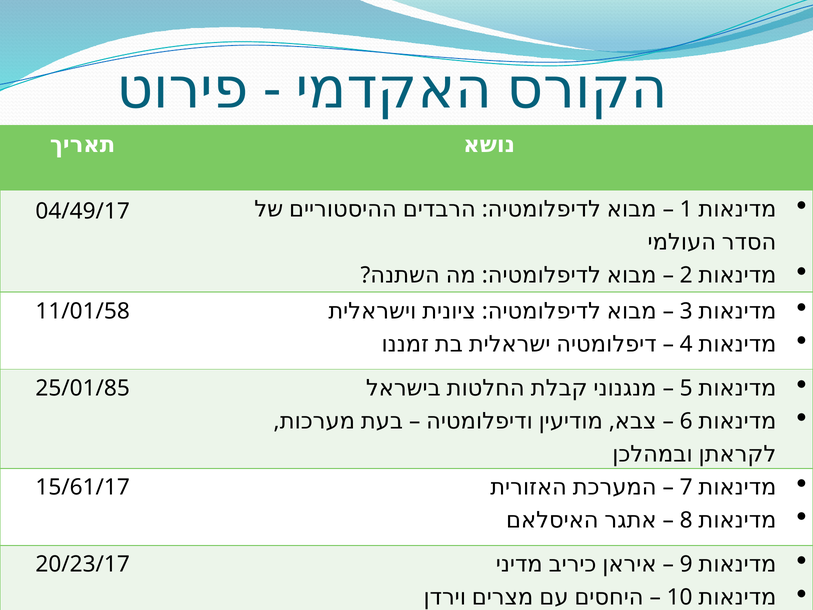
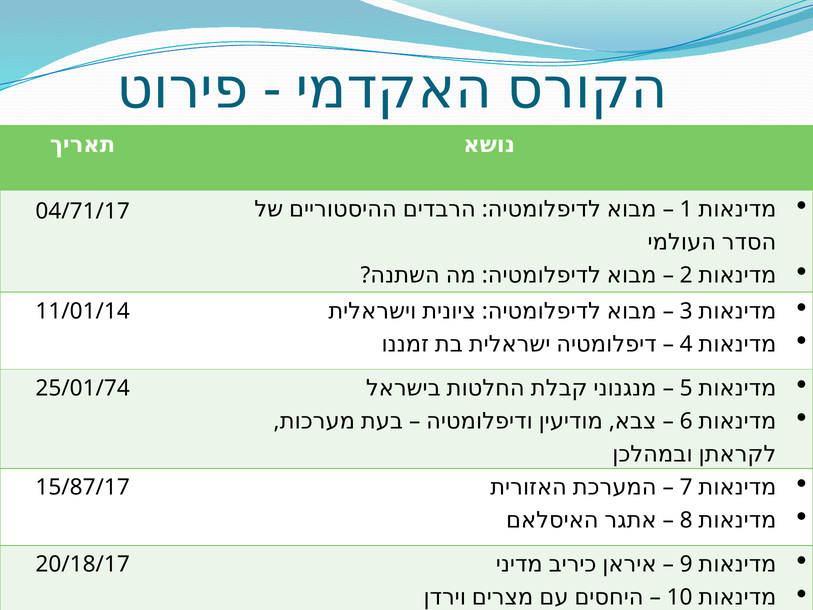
04/49/17: 04/49/17 -> 04/71/17 (83, 211)
11/01/58: 11/01/58 -> 11/01/14 (83, 311)
25/01/85: 25/01/85 -> 25/01/74 (83, 388)
15/61/17: 15/61/17 -> 15/87/17 (83, 487)
20/23/17: 20/23/17 -> 20/18/17 (83, 564)
